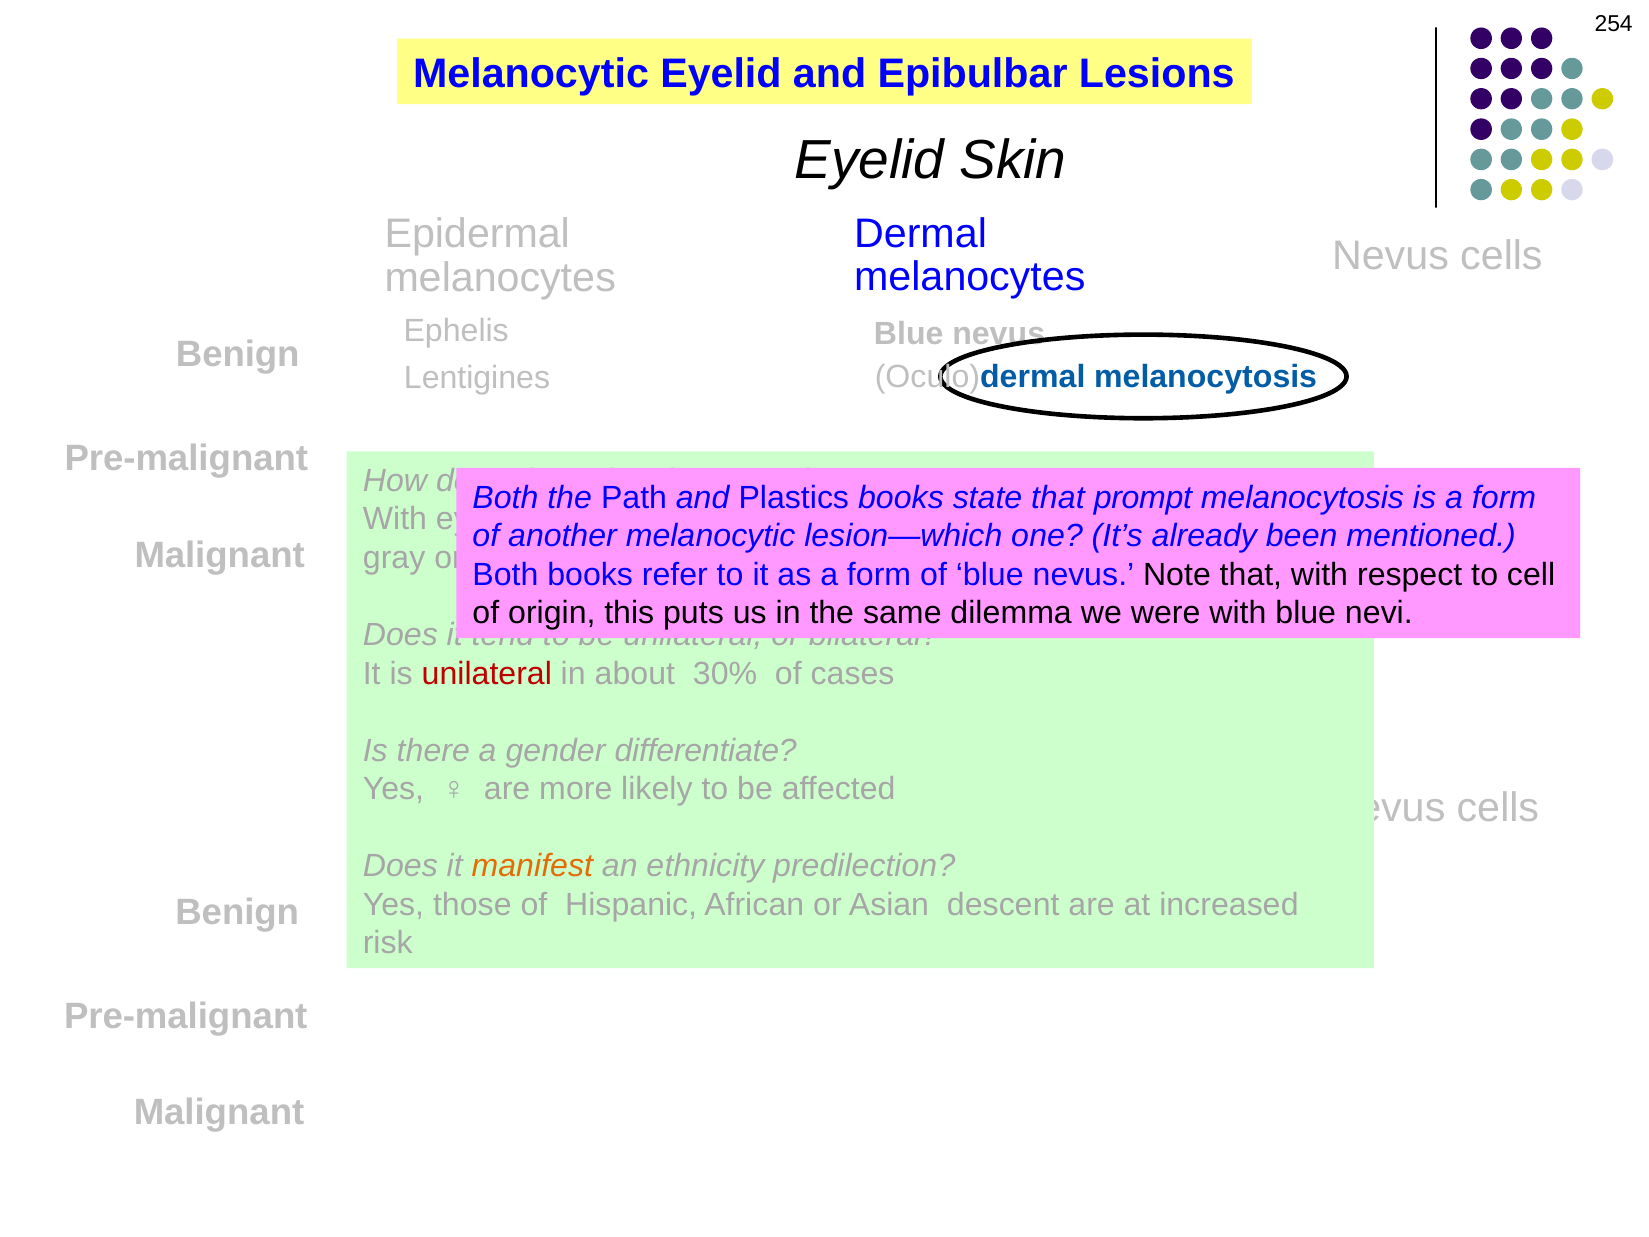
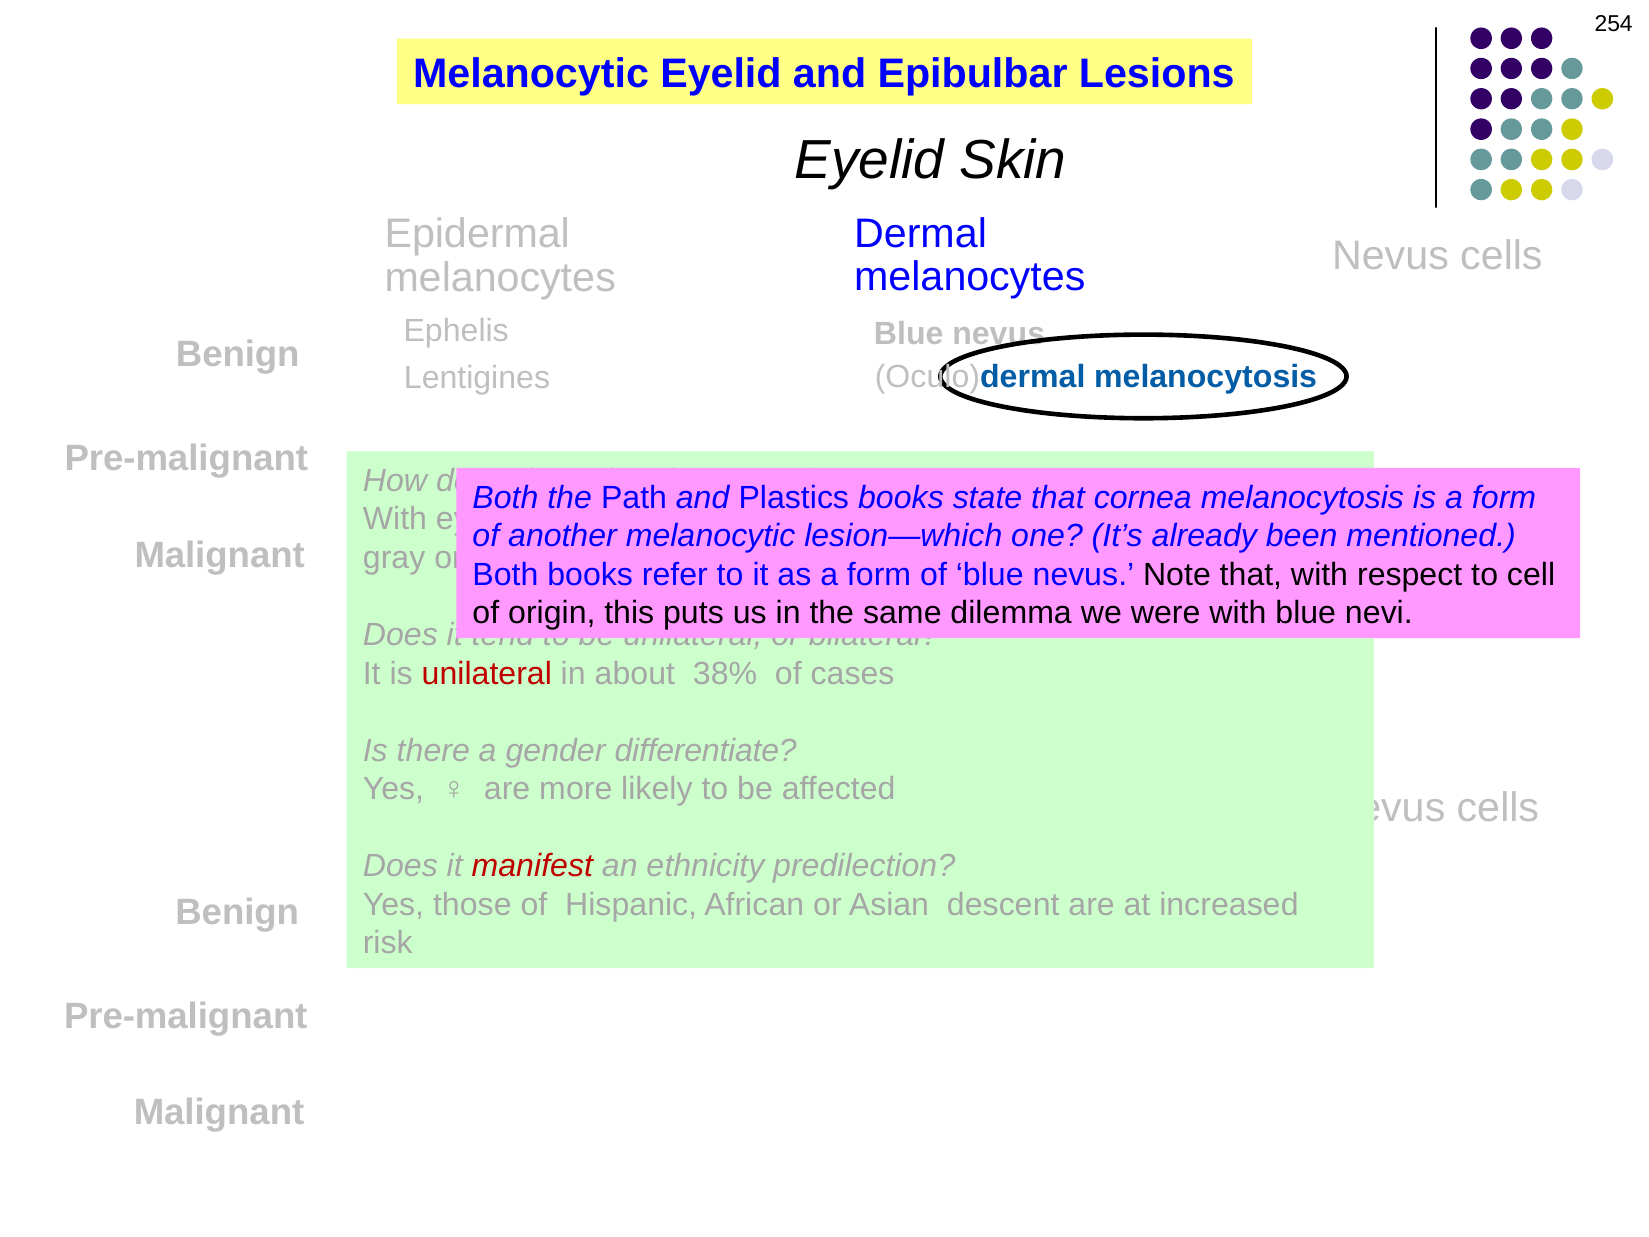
prompt: prompt -> cornea (1143, 497)
30%: 30% -> 38% (725, 673)
manifest colour: orange -> red (532, 866)
